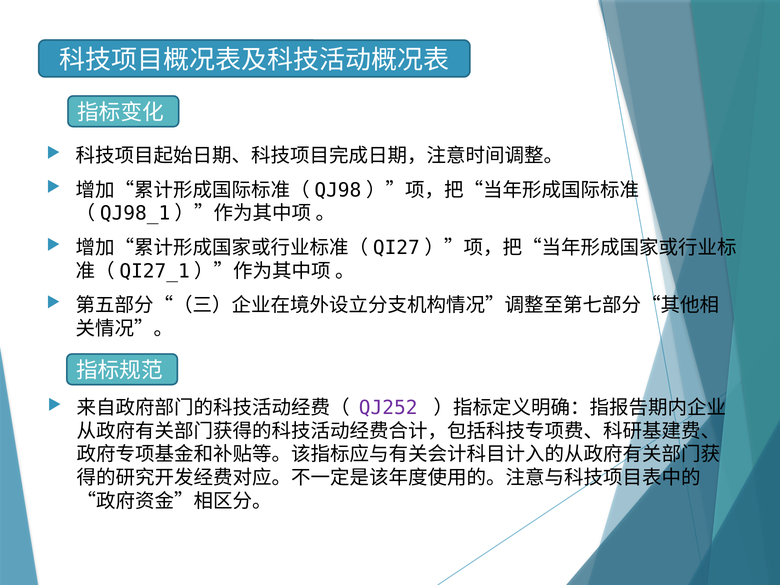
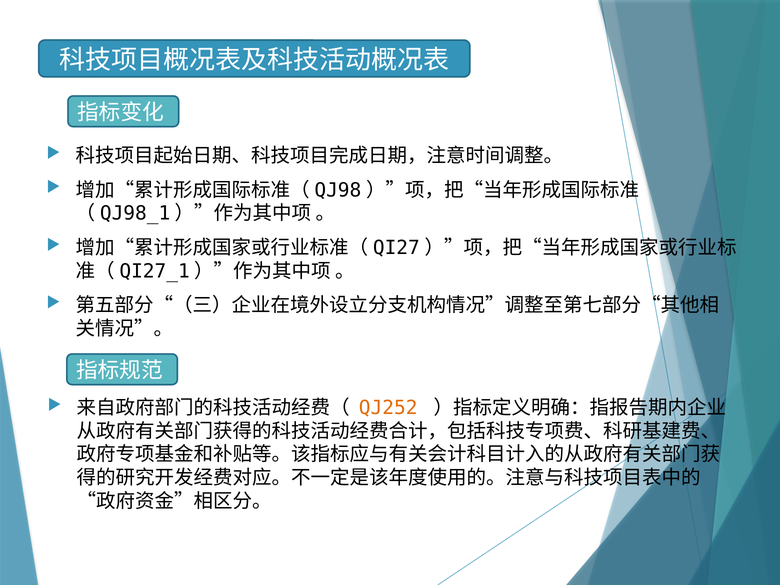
QJ252 colour: purple -> orange (388, 408)
